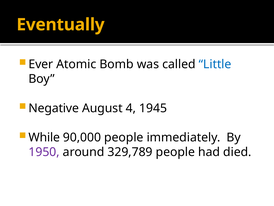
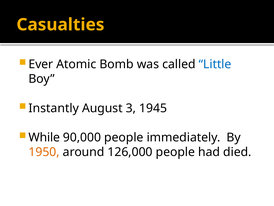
Eventually: Eventually -> Casualties (60, 25)
Negative: Negative -> Instantly (54, 108)
4: 4 -> 3 (131, 108)
1950 colour: purple -> orange (44, 152)
329,789: 329,789 -> 126,000 (130, 152)
